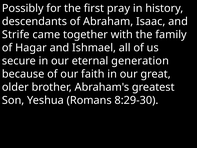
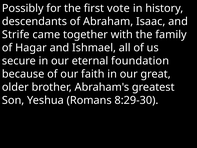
pray: pray -> vote (118, 8)
generation: generation -> foundation (140, 61)
